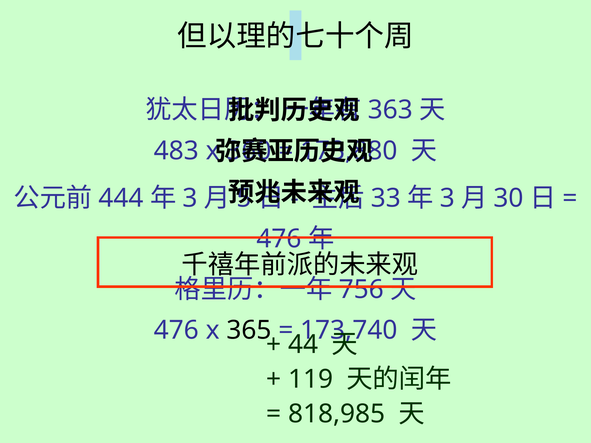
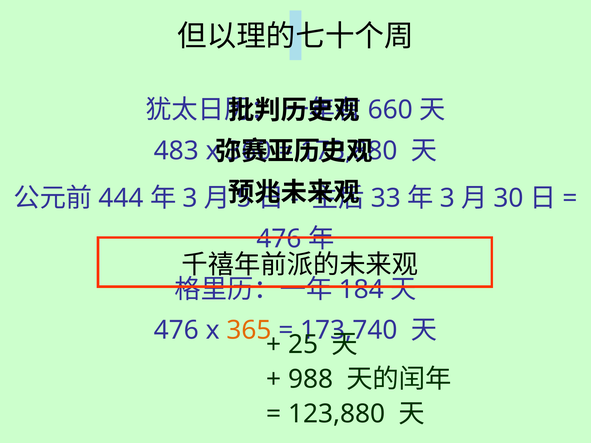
363: 363 -> 660 (390, 110)
756: 756 -> 184 (361, 290)
365 colour: black -> orange (249, 331)
44: 44 -> 25 (303, 345)
119: 119 -> 988 (311, 379)
818,985: 818,985 -> 123,880 (337, 414)
